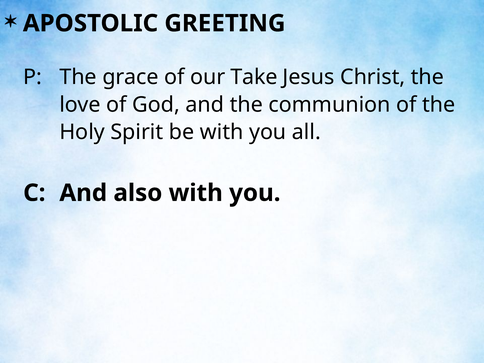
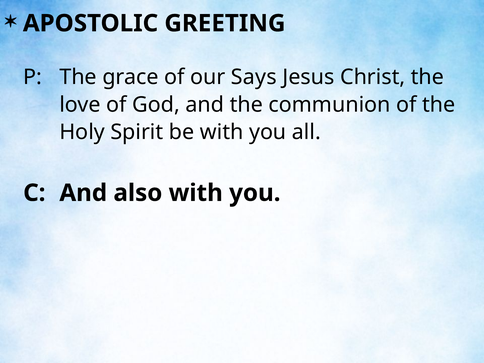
Take: Take -> Says (254, 77)
